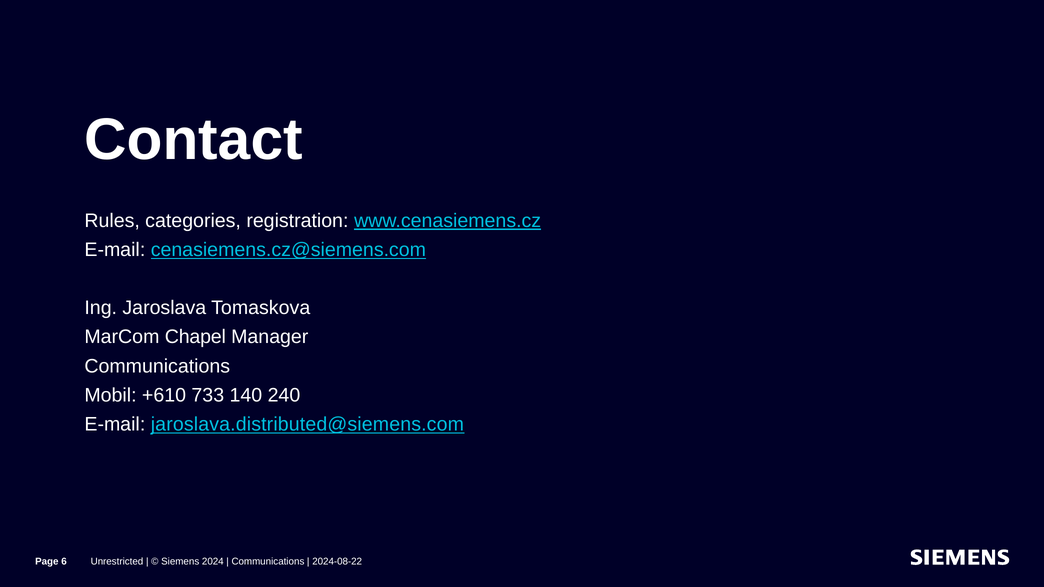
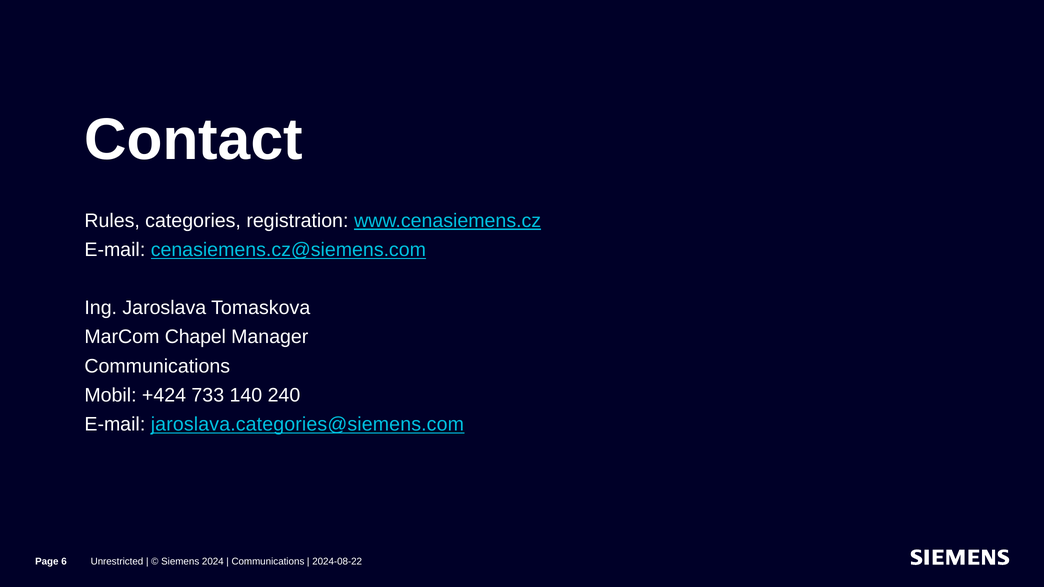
+610: +610 -> +424 (164, 395)
jaroslava.distributed@siemens.com: jaroslava.distributed@siemens.com -> jaroslava.categories@siemens.com (307, 424)
